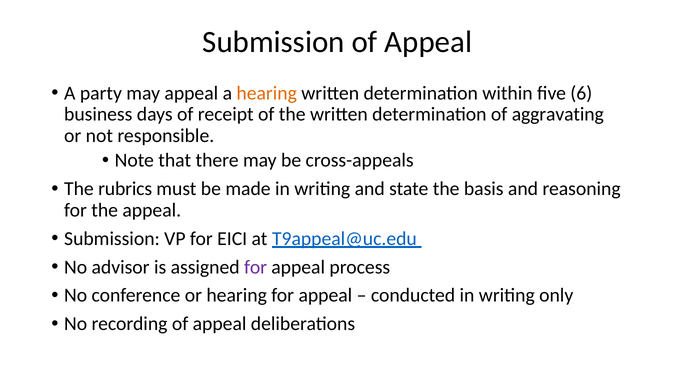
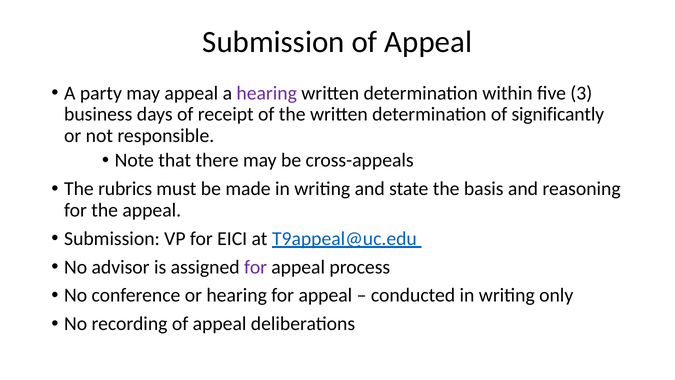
hearing colour: orange -> purple (267, 93)
6: 6 -> 3 (581, 93)
aggravating: aggravating -> significantly (558, 114)
